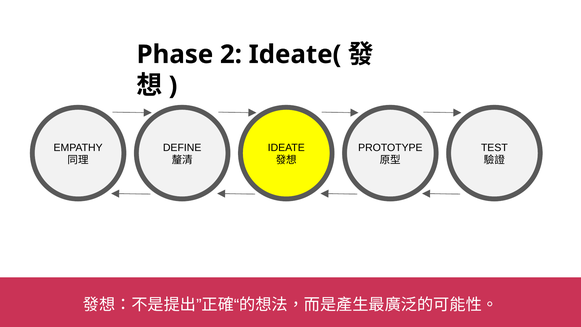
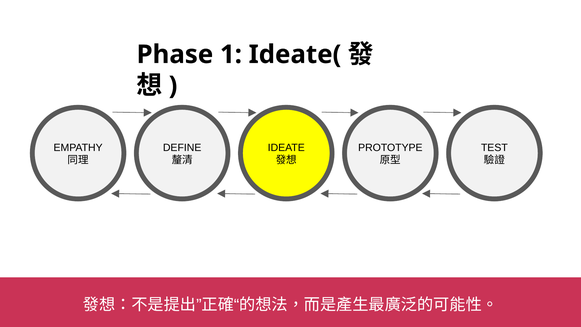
2: 2 -> 1 (231, 54)
